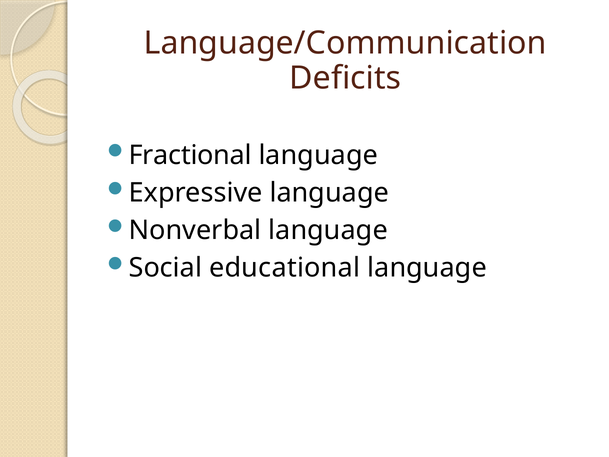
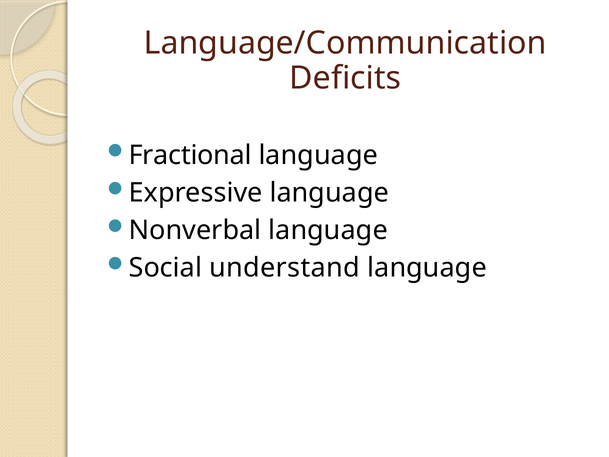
educational: educational -> understand (285, 268)
